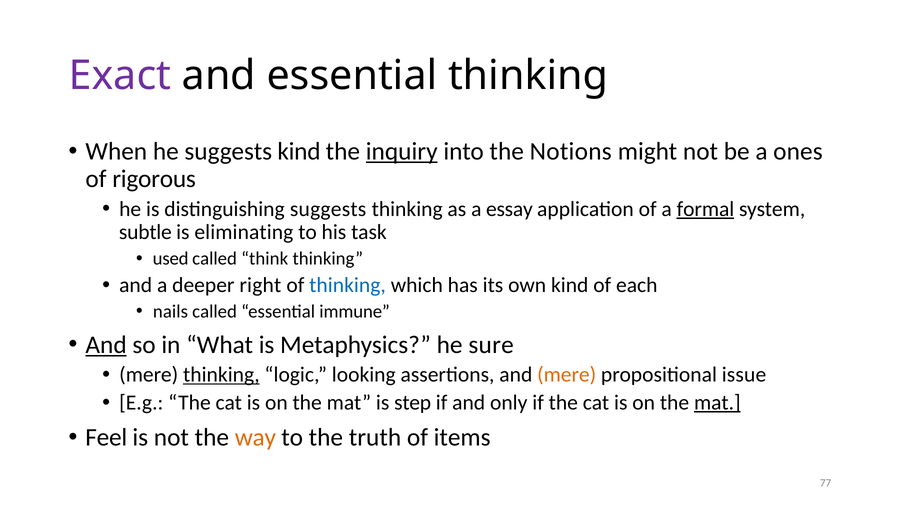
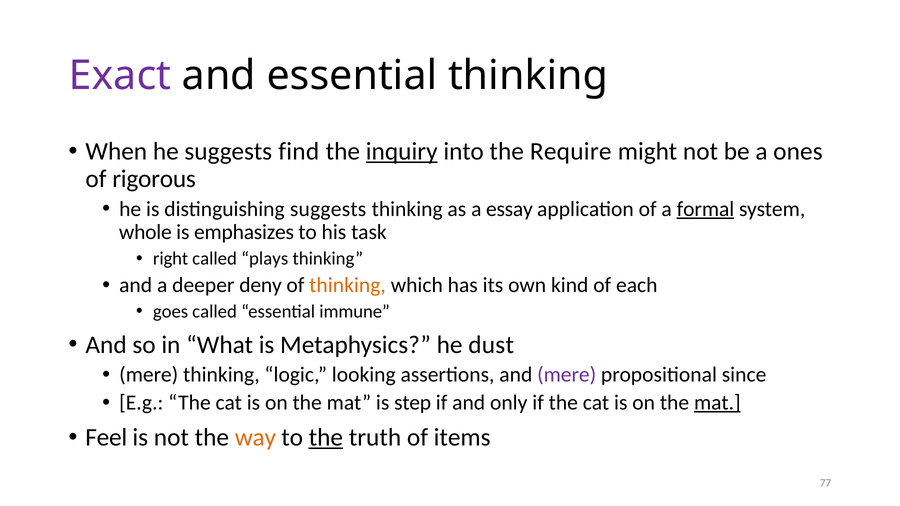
suggests kind: kind -> find (299, 152)
Notions: Notions -> Require (571, 152)
subtle: subtle -> whole (145, 232)
eliminating: eliminating -> emphasizes (244, 232)
used: used -> right (171, 259)
think: think -> plays (265, 259)
right: right -> deny (261, 285)
thinking colour: blue -> orange (348, 285)
nails: nails -> goes (171, 312)
And underline: present -> none (106, 345)
sure: sure -> dust (491, 345)
thinking underline: present -> none (221, 375)
mere colour: orange -> purple (567, 375)
issue: issue -> since (744, 375)
the underline: none -> present (326, 438)
